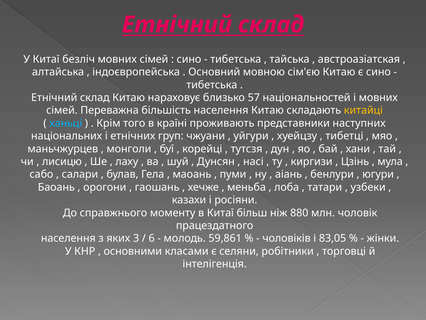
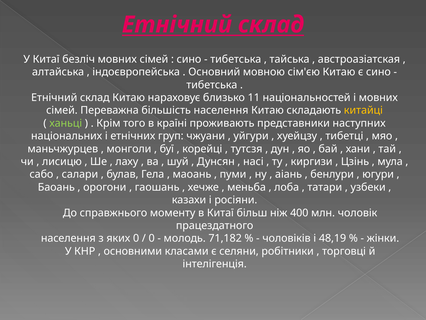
57: 57 -> 11 (254, 97)
ханьці colour: light blue -> light green (66, 123)
880: 880 -> 400 (299, 213)
яких 3: 3 -> 0 (136, 238)
6: 6 -> 0 (152, 238)
59,861: 59,861 -> 71,182 (225, 238)
83,05: 83,05 -> 48,19 (333, 238)
